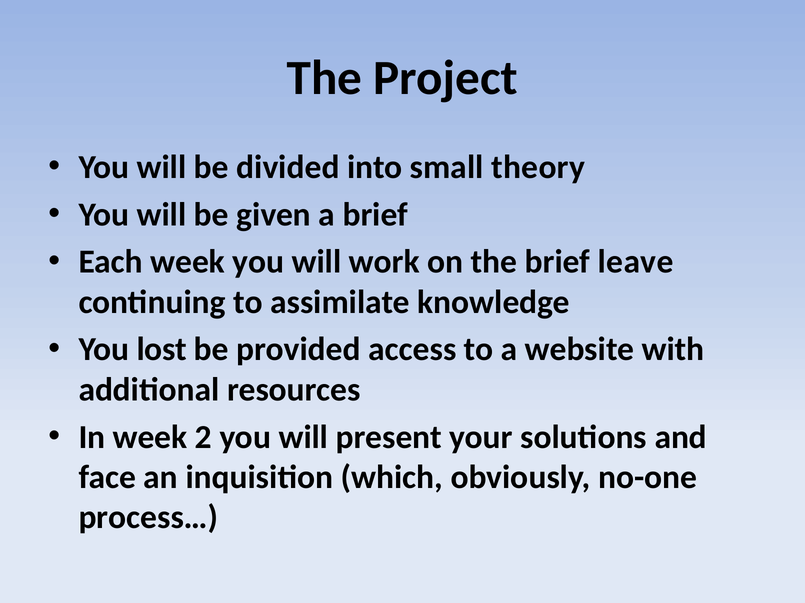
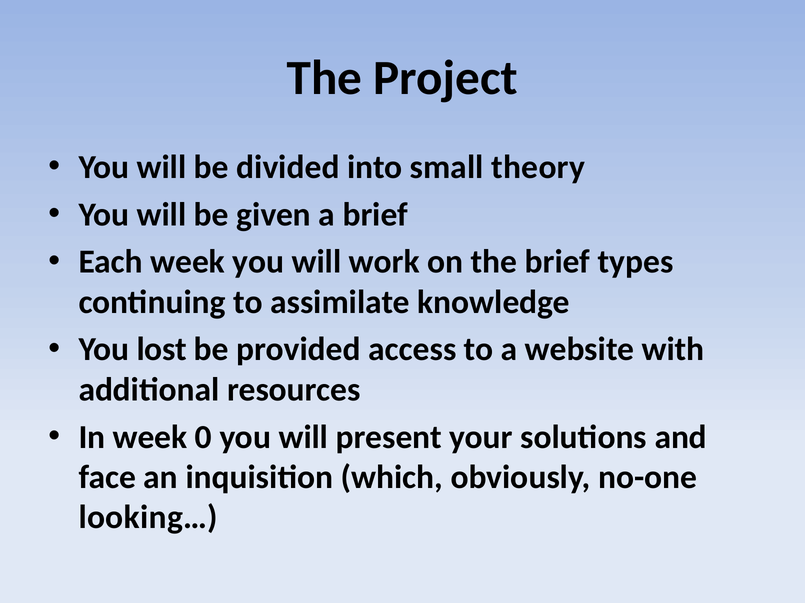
leave: leave -> types (636, 262)
2: 2 -> 0 (203, 438)
process…: process… -> looking… (148, 518)
